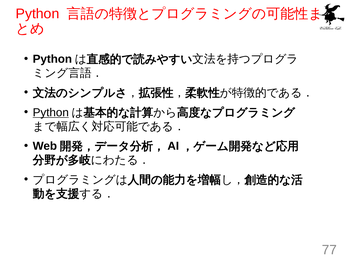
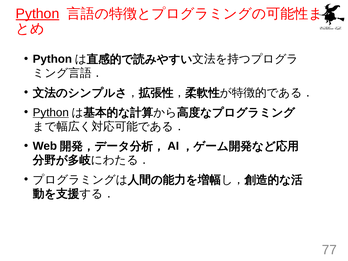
Python underline: none -> present (38, 14)
